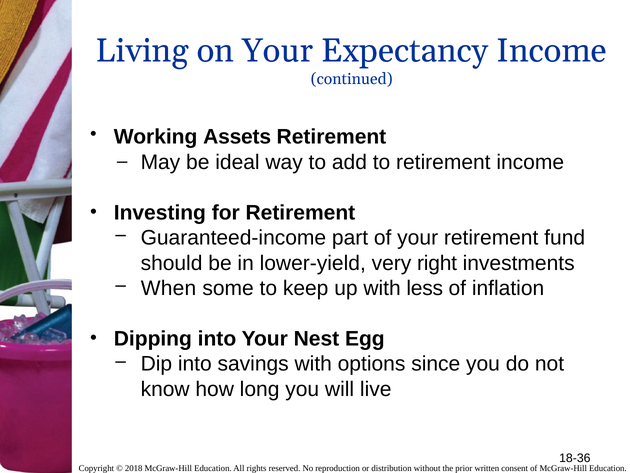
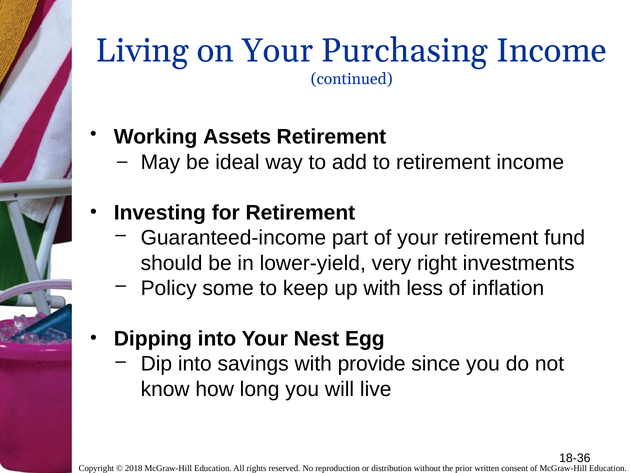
Expectancy: Expectancy -> Purchasing (405, 51)
When: When -> Policy (169, 288)
options: options -> provide (372, 364)
